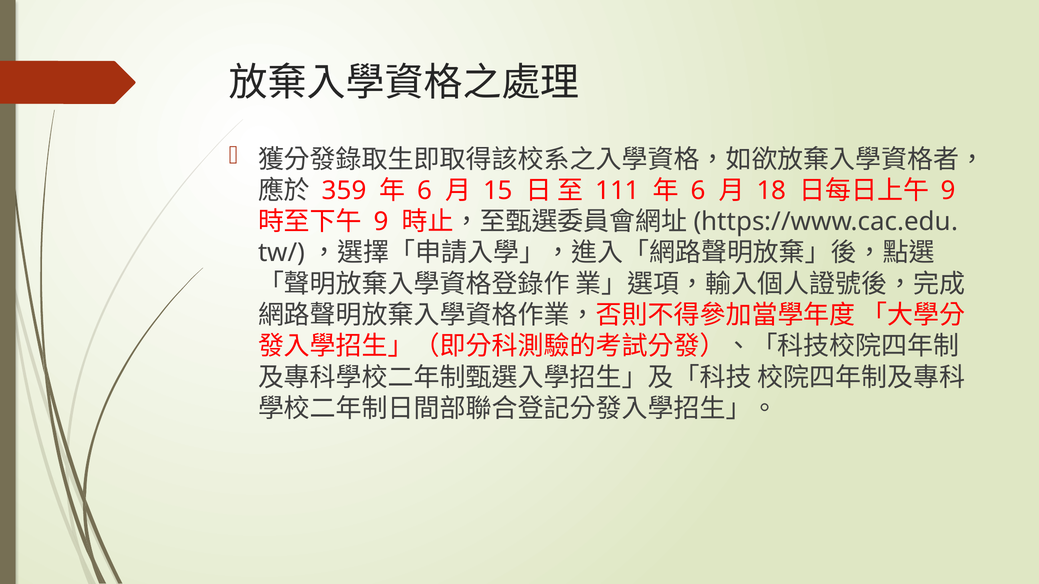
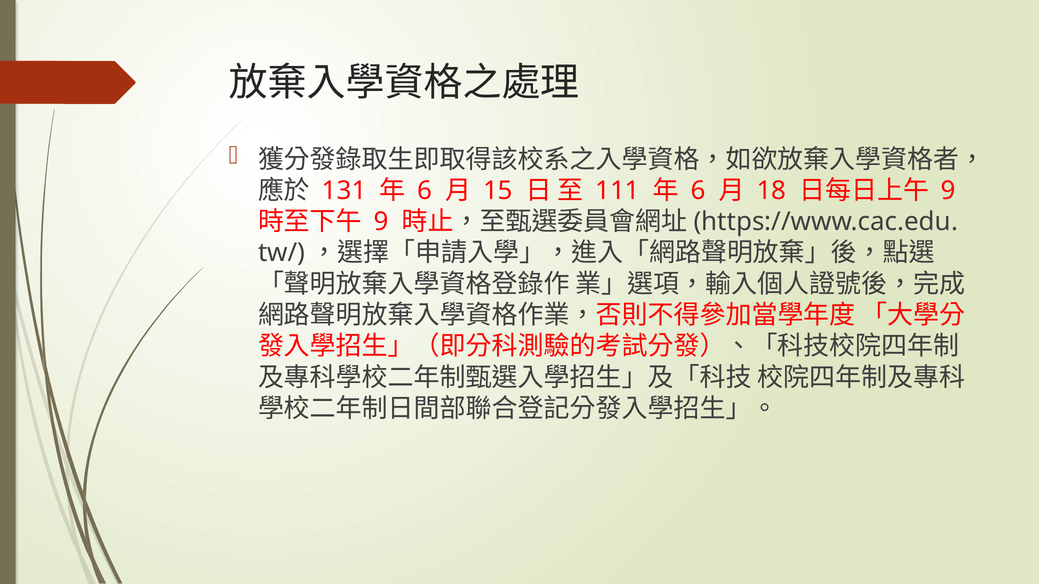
359: 359 -> 131 (344, 191)
